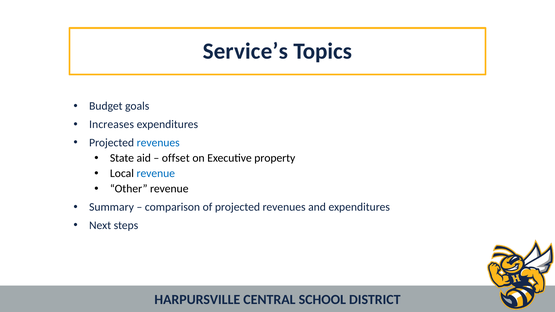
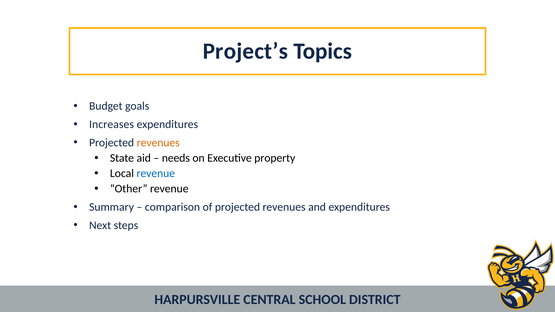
Service’s: Service’s -> Project’s (245, 51)
revenues colour: blue -> orange (158, 143)
offset: offset -> needs (176, 158)
